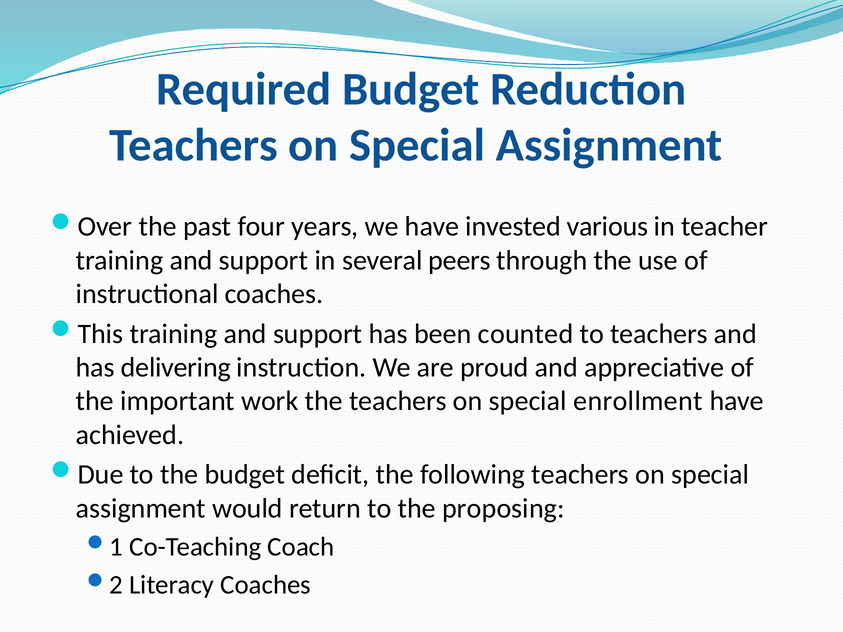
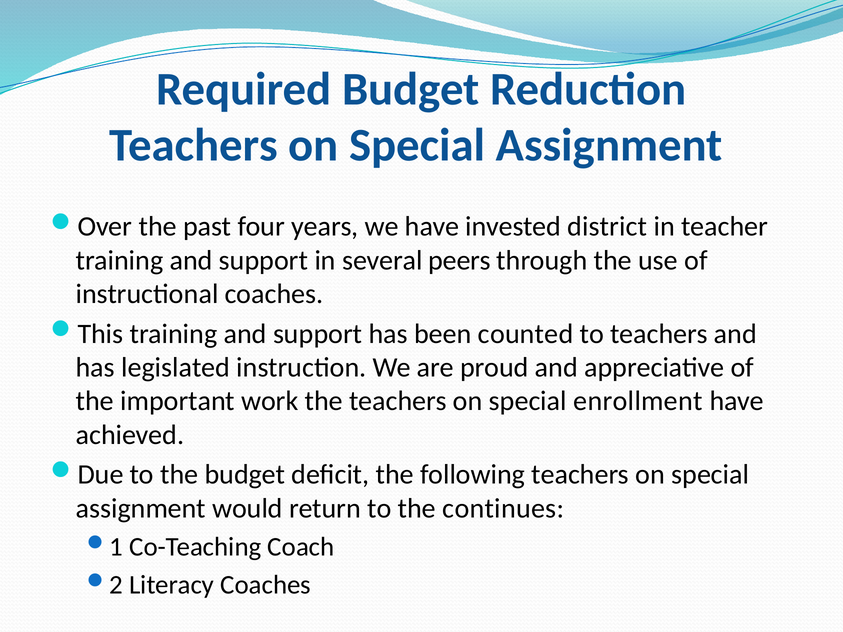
various: various -> district (607, 227)
delivering: delivering -> legislated (176, 368)
proposing: proposing -> continues (503, 509)
